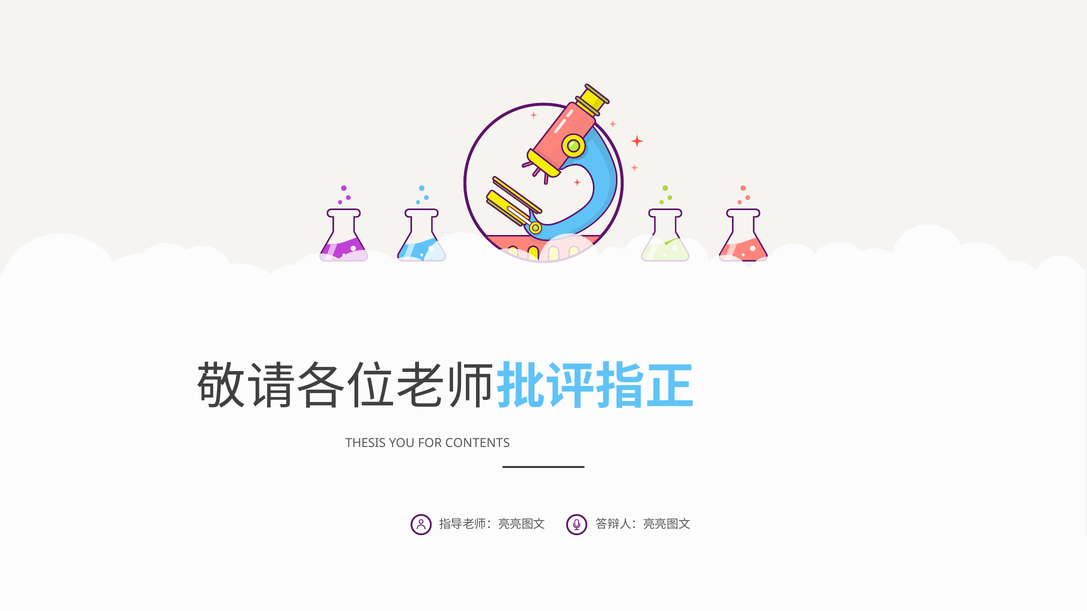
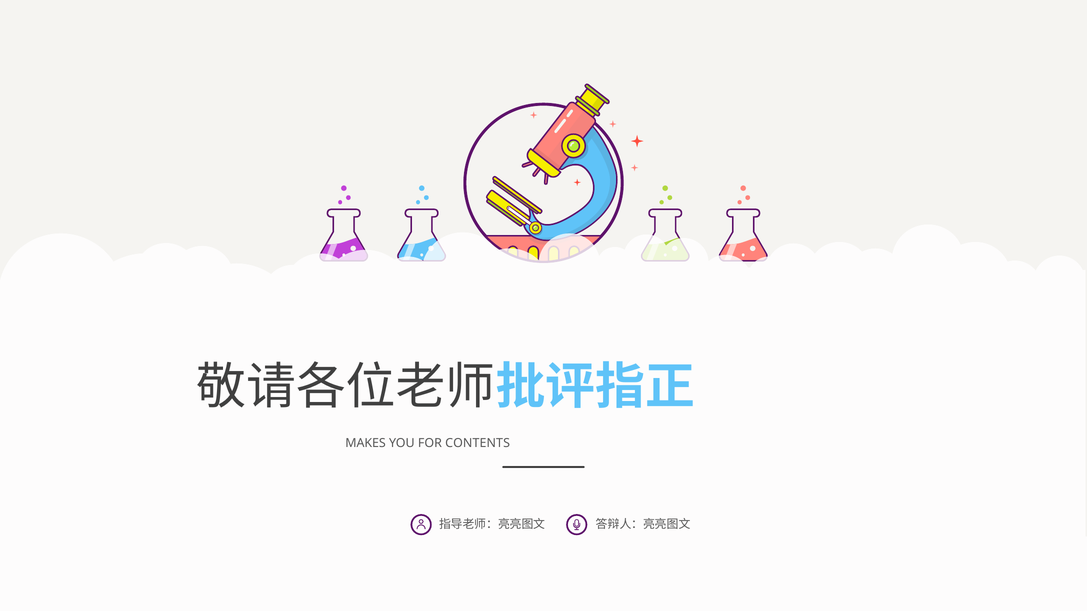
THESIS: THESIS -> MAKES (366, 443)
